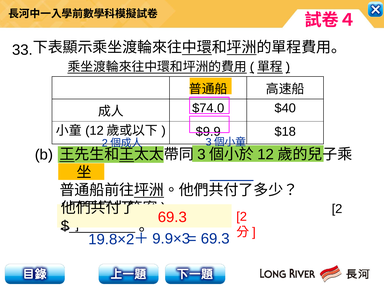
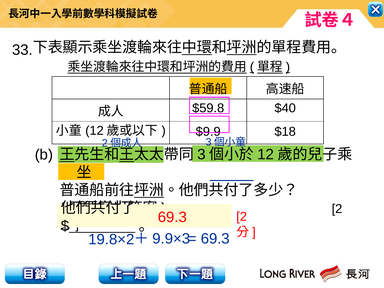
$74.0: $74.0 -> $59.8 (208, 108)
